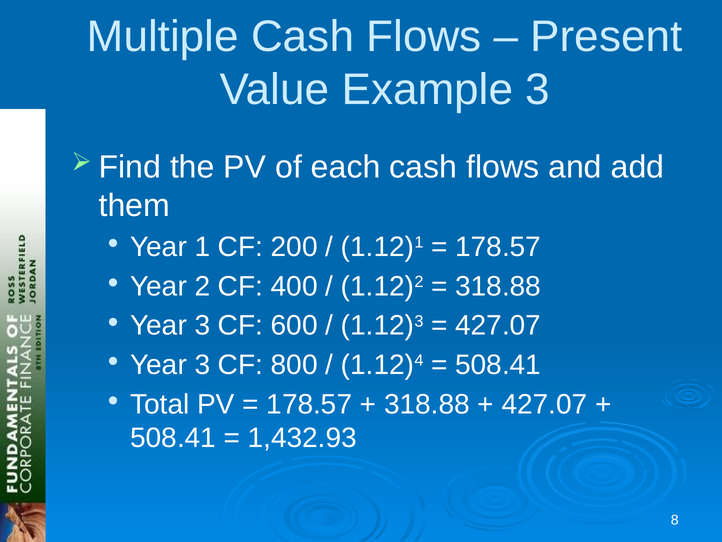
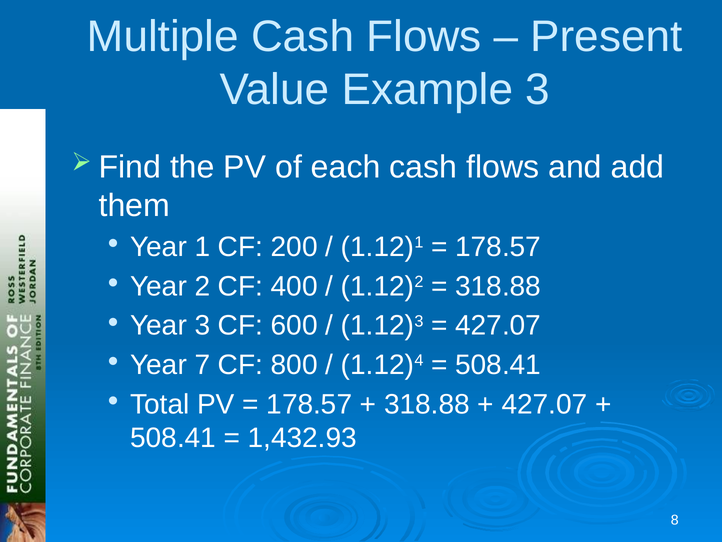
3: 3 -> 7 (202, 365)
